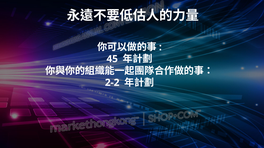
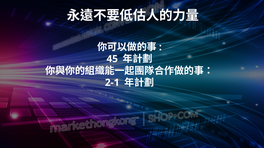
2-2: 2-2 -> 2-1 (112, 83)
